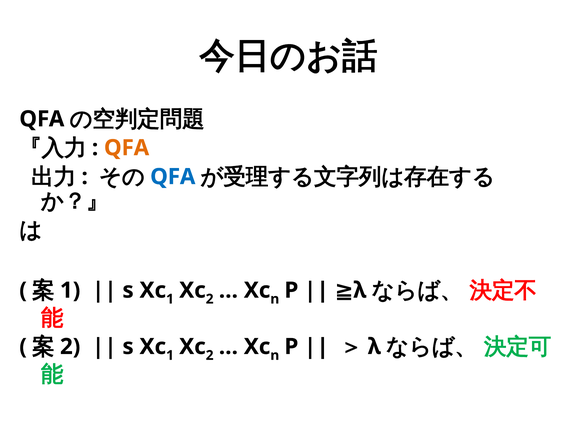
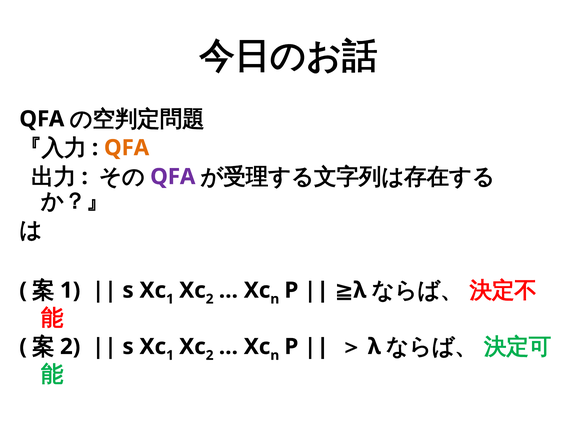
QFA colour: blue -> purple (173, 177)
